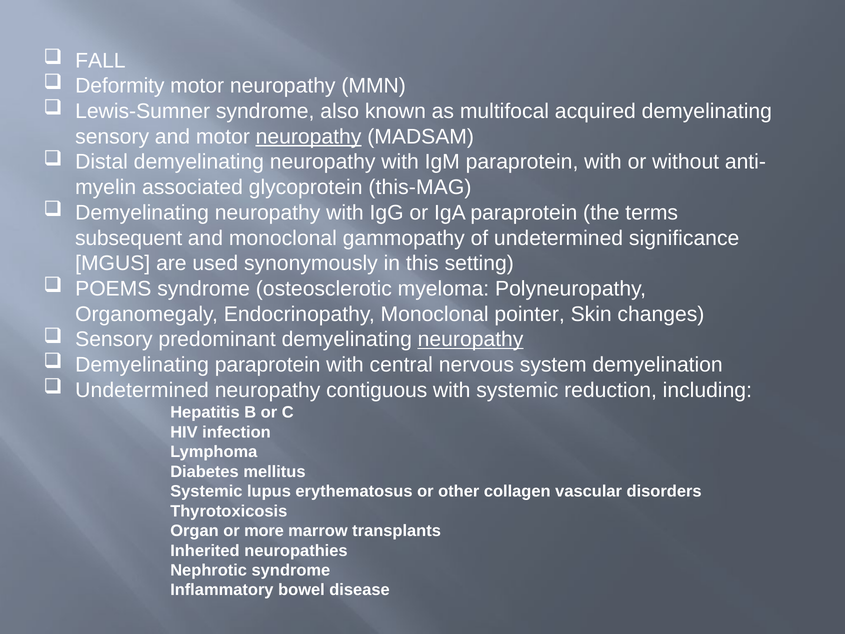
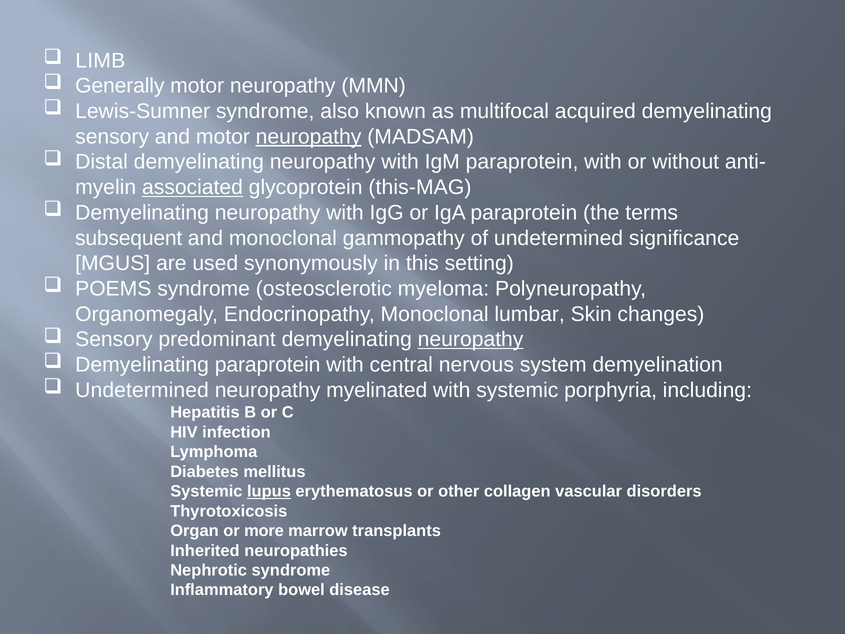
FALL: FALL -> LIMB (100, 61)
Deformity: Deformity -> Generally (120, 86)
associated underline: none -> present (192, 187)
pointer: pointer -> lumbar (530, 314)
contiguous: contiguous -> myelinated (377, 390)
reduction: reduction -> porphyria (611, 390)
lupus underline: none -> present (269, 491)
